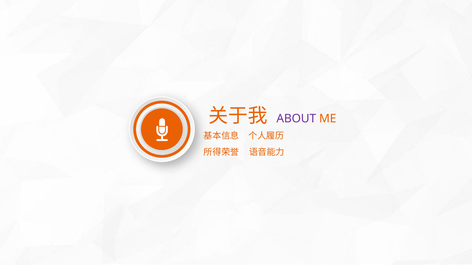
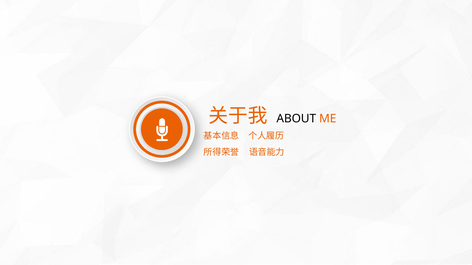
ABOUT colour: purple -> black (296, 119)
